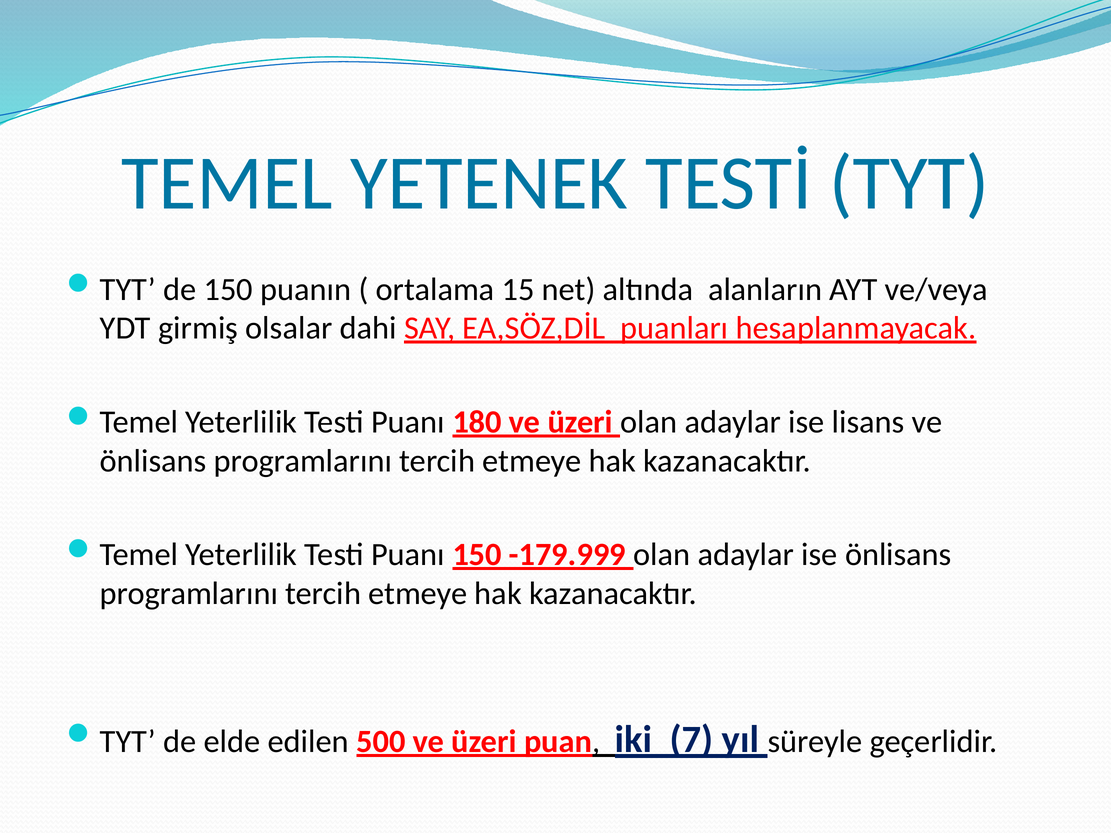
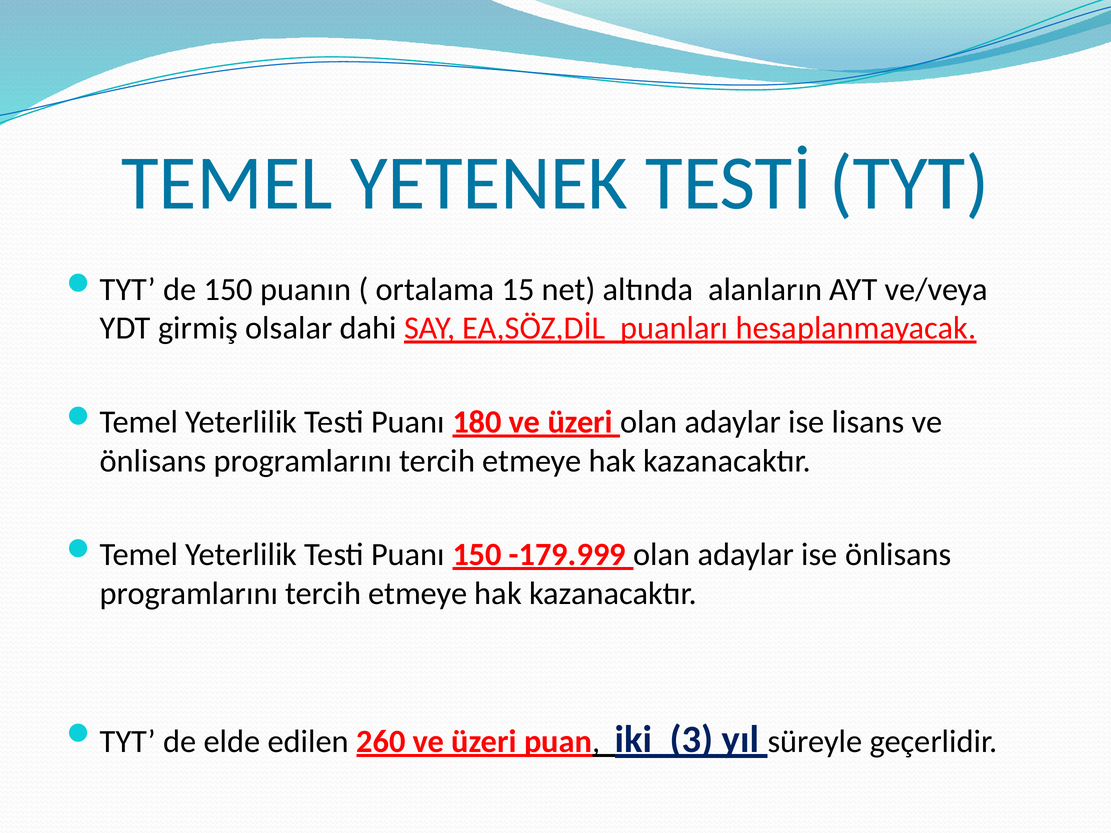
500: 500 -> 260 (381, 742)
7: 7 -> 3 (691, 740)
